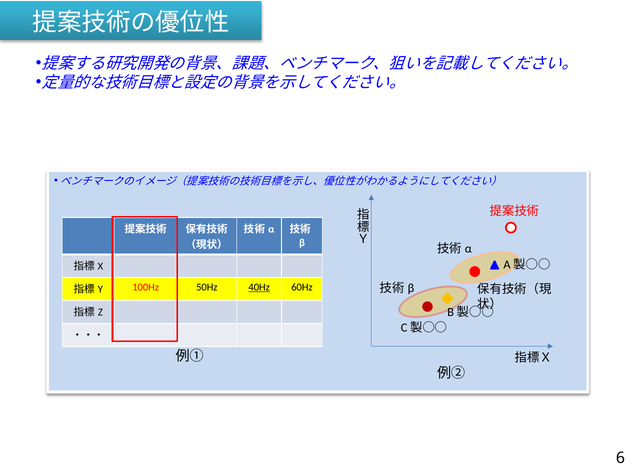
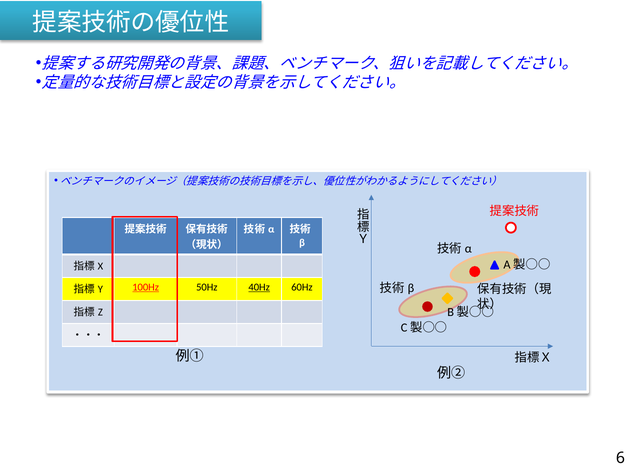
100Hz underline: none -> present (146, 287)
